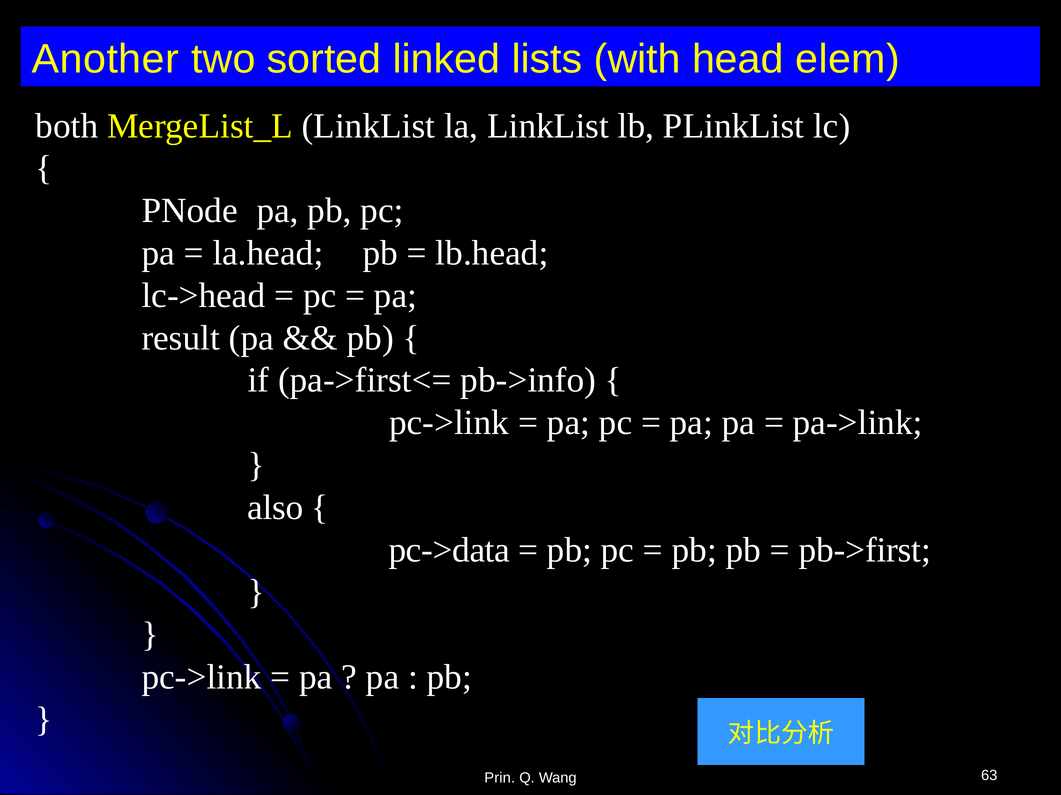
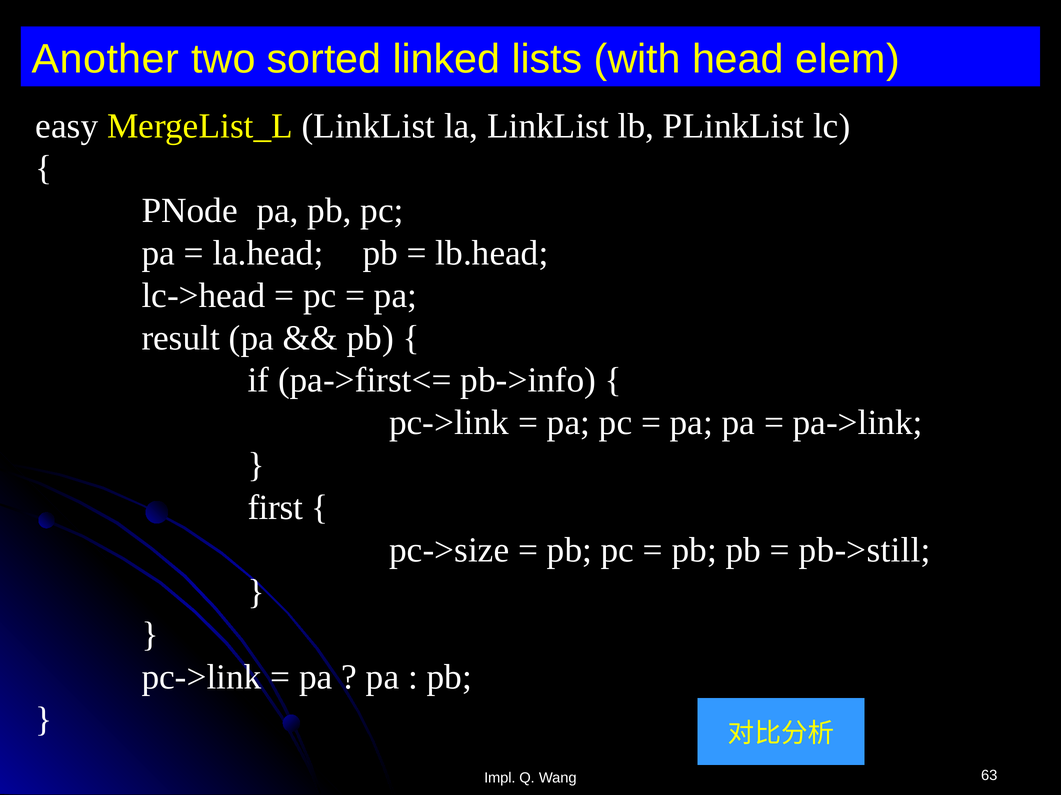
both: both -> easy (67, 126)
also: also -> first (275, 508)
pc->data: pc->data -> pc->size (449, 550)
pb->first: pb->first -> pb->still (865, 550)
Prin: Prin -> Impl (500, 779)
